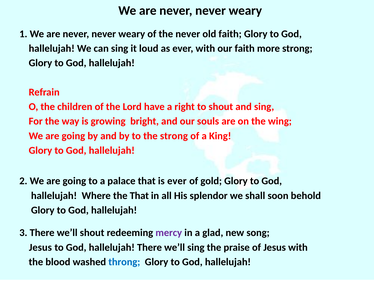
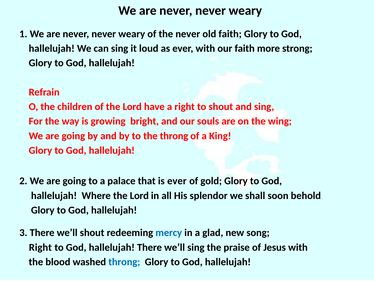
the strong: strong -> throng (174, 136)
Where the That: That -> Lord (139, 195)
mercy colour: purple -> blue (169, 232)
Jesus: Jesus -> Right (40, 247)
